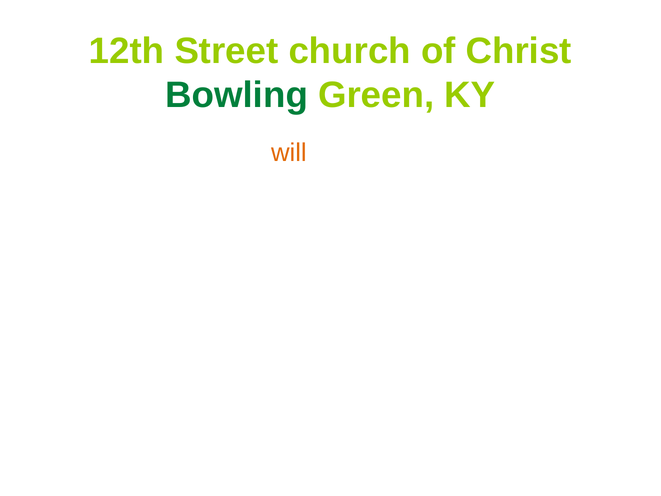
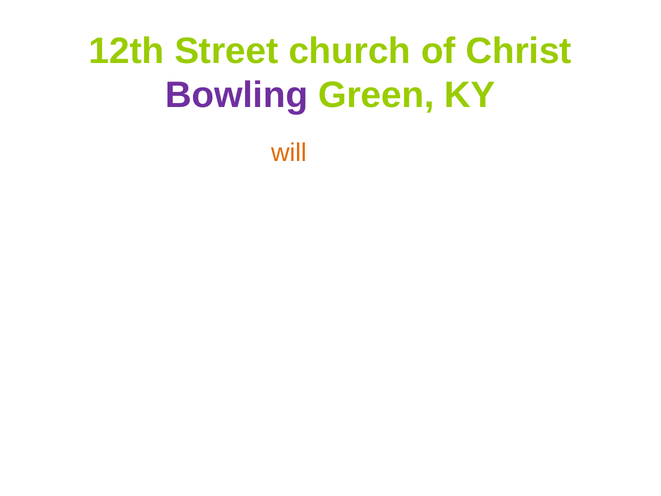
Bowling colour: green -> purple (237, 95)
